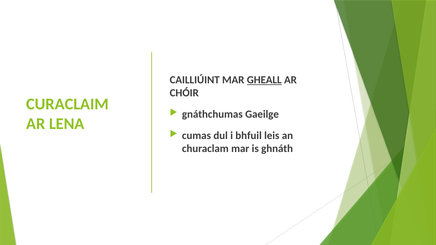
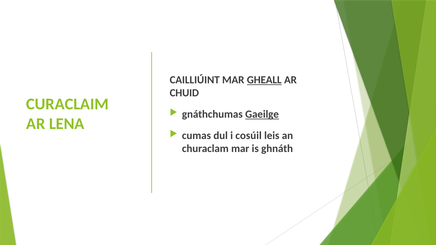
CHÓIR: CHÓIR -> CHUID (184, 93)
Gaeilge underline: none -> present (262, 114)
bhfuil: bhfuil -> cosúil (249, 136)
